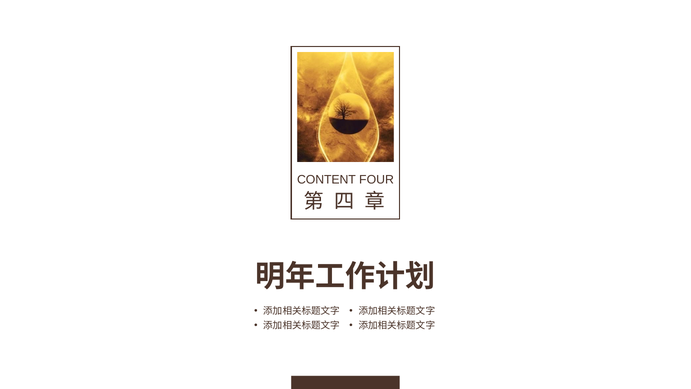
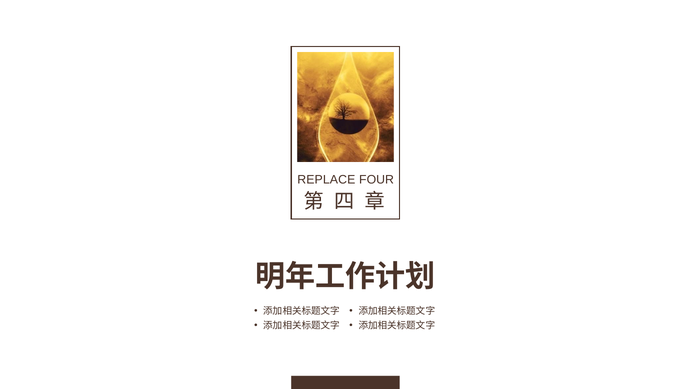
CONTENT: CONTENT -> REPLACE (326, 180)
